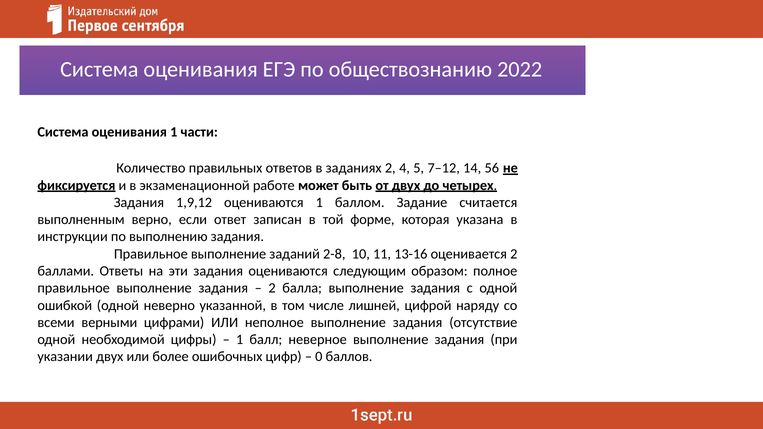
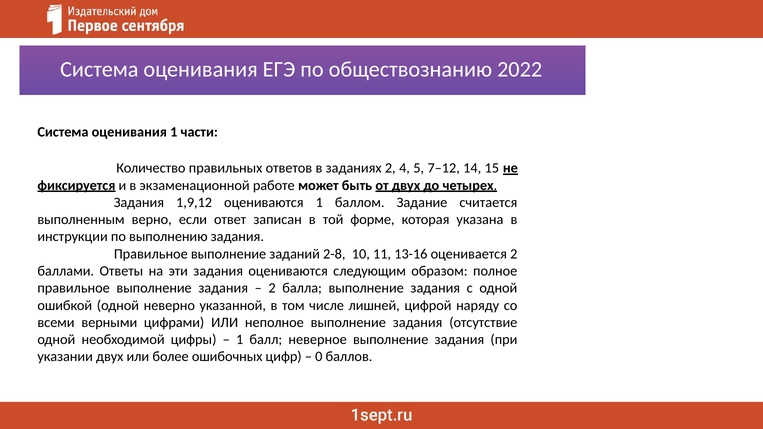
56: 56 -> 15 (492, 168)
